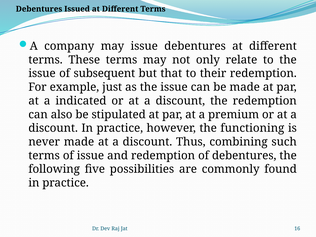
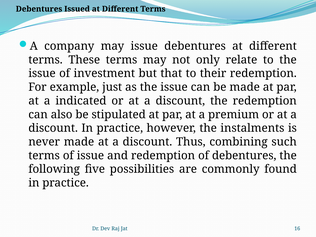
subsequent: subsequent -> investment (104, 73)
functioning: functioning -> instalments (252, 128)
